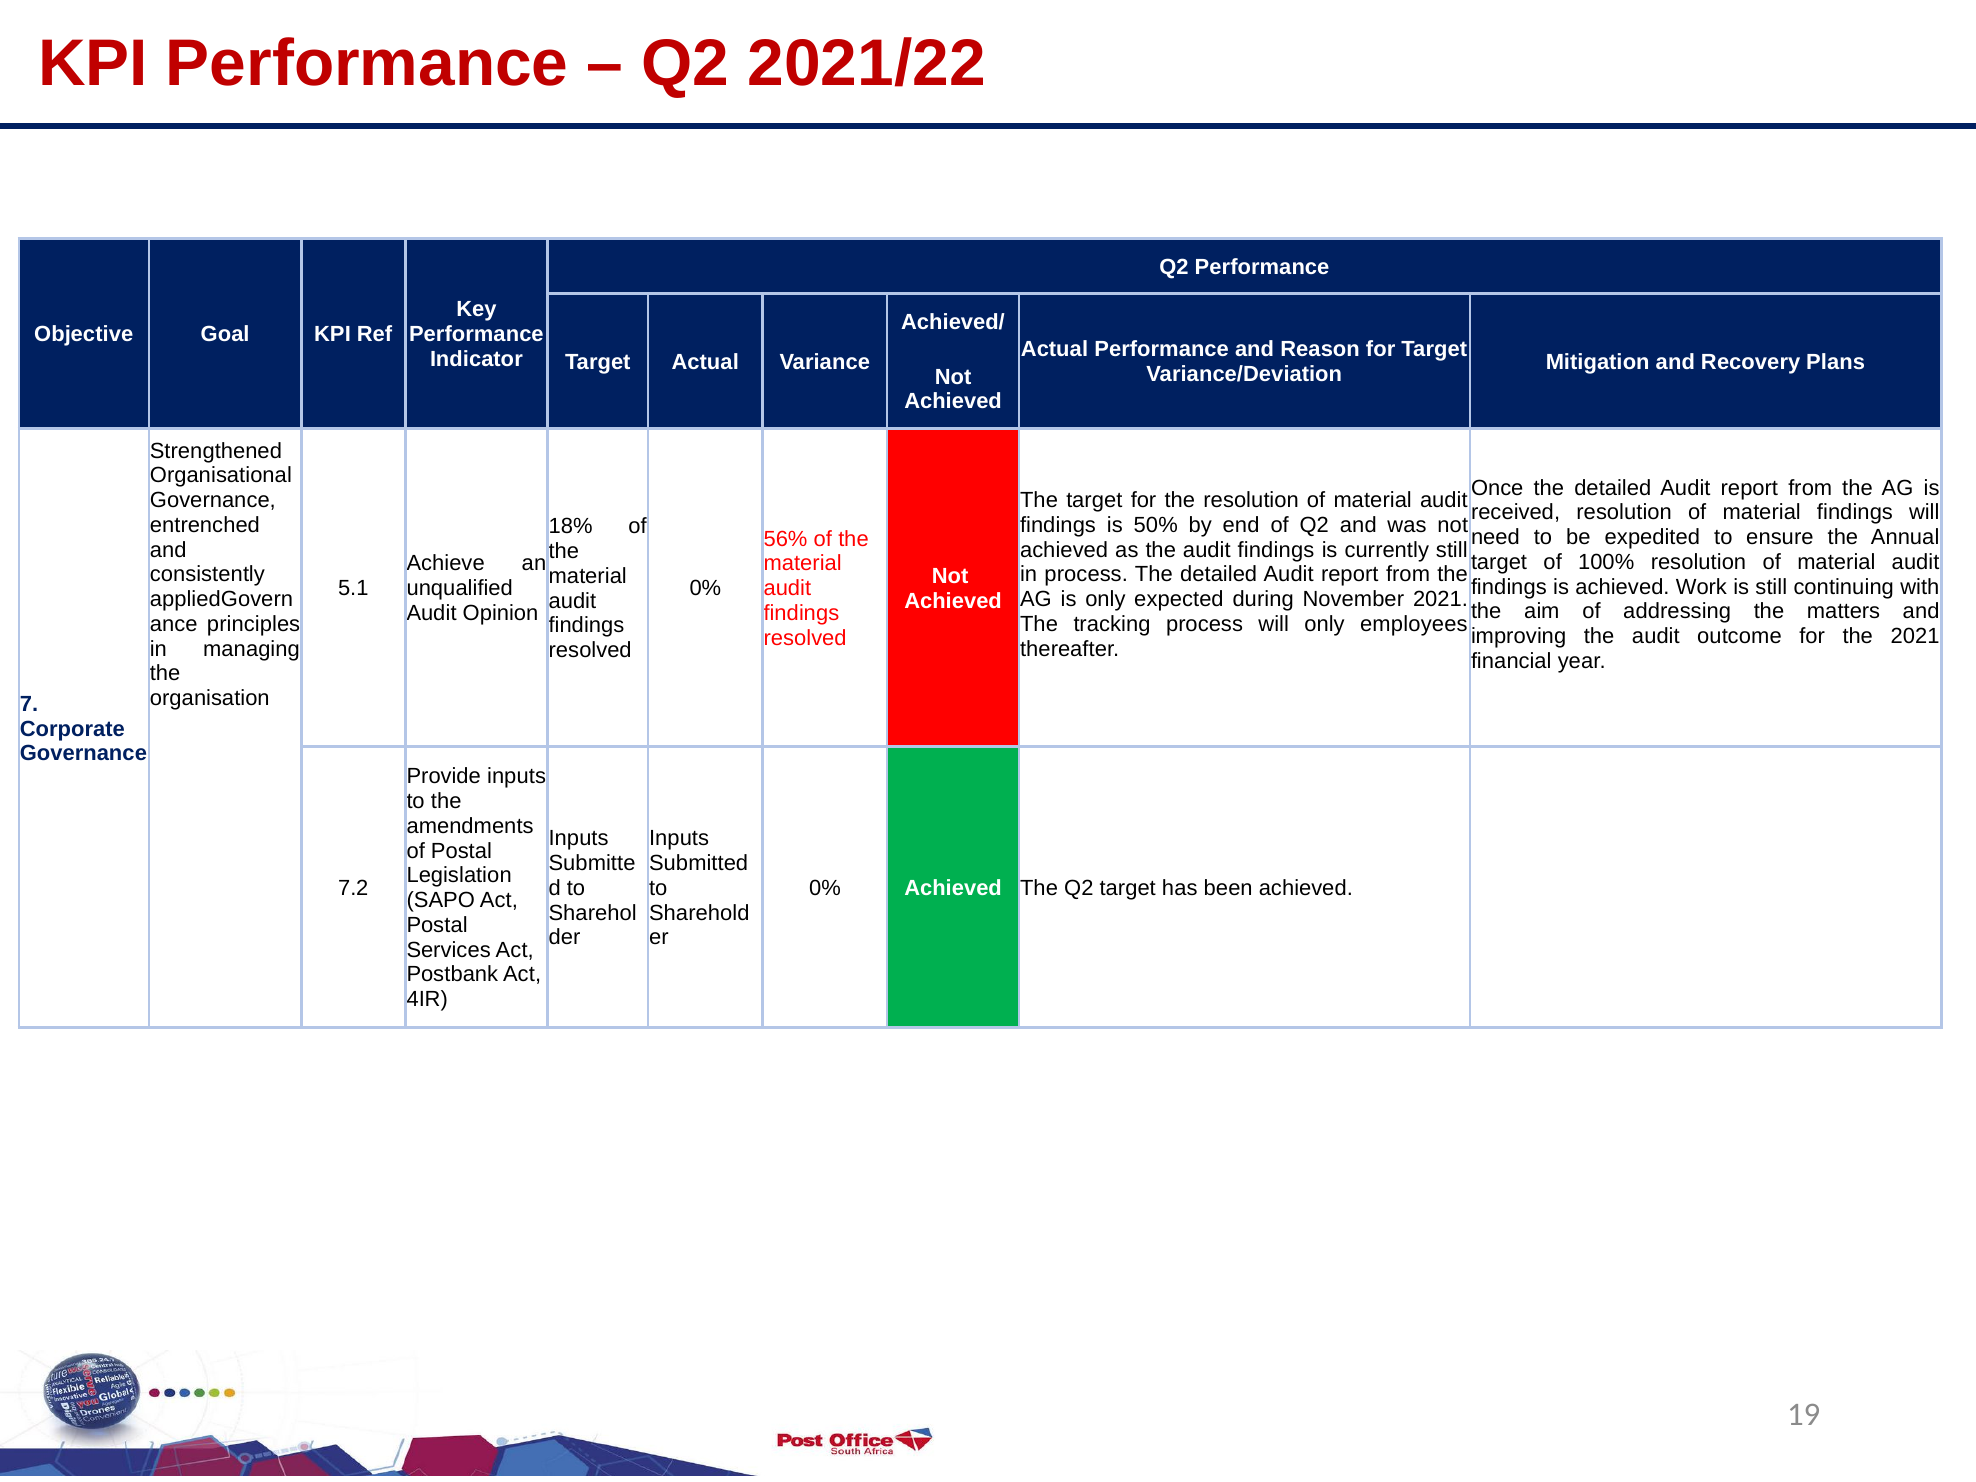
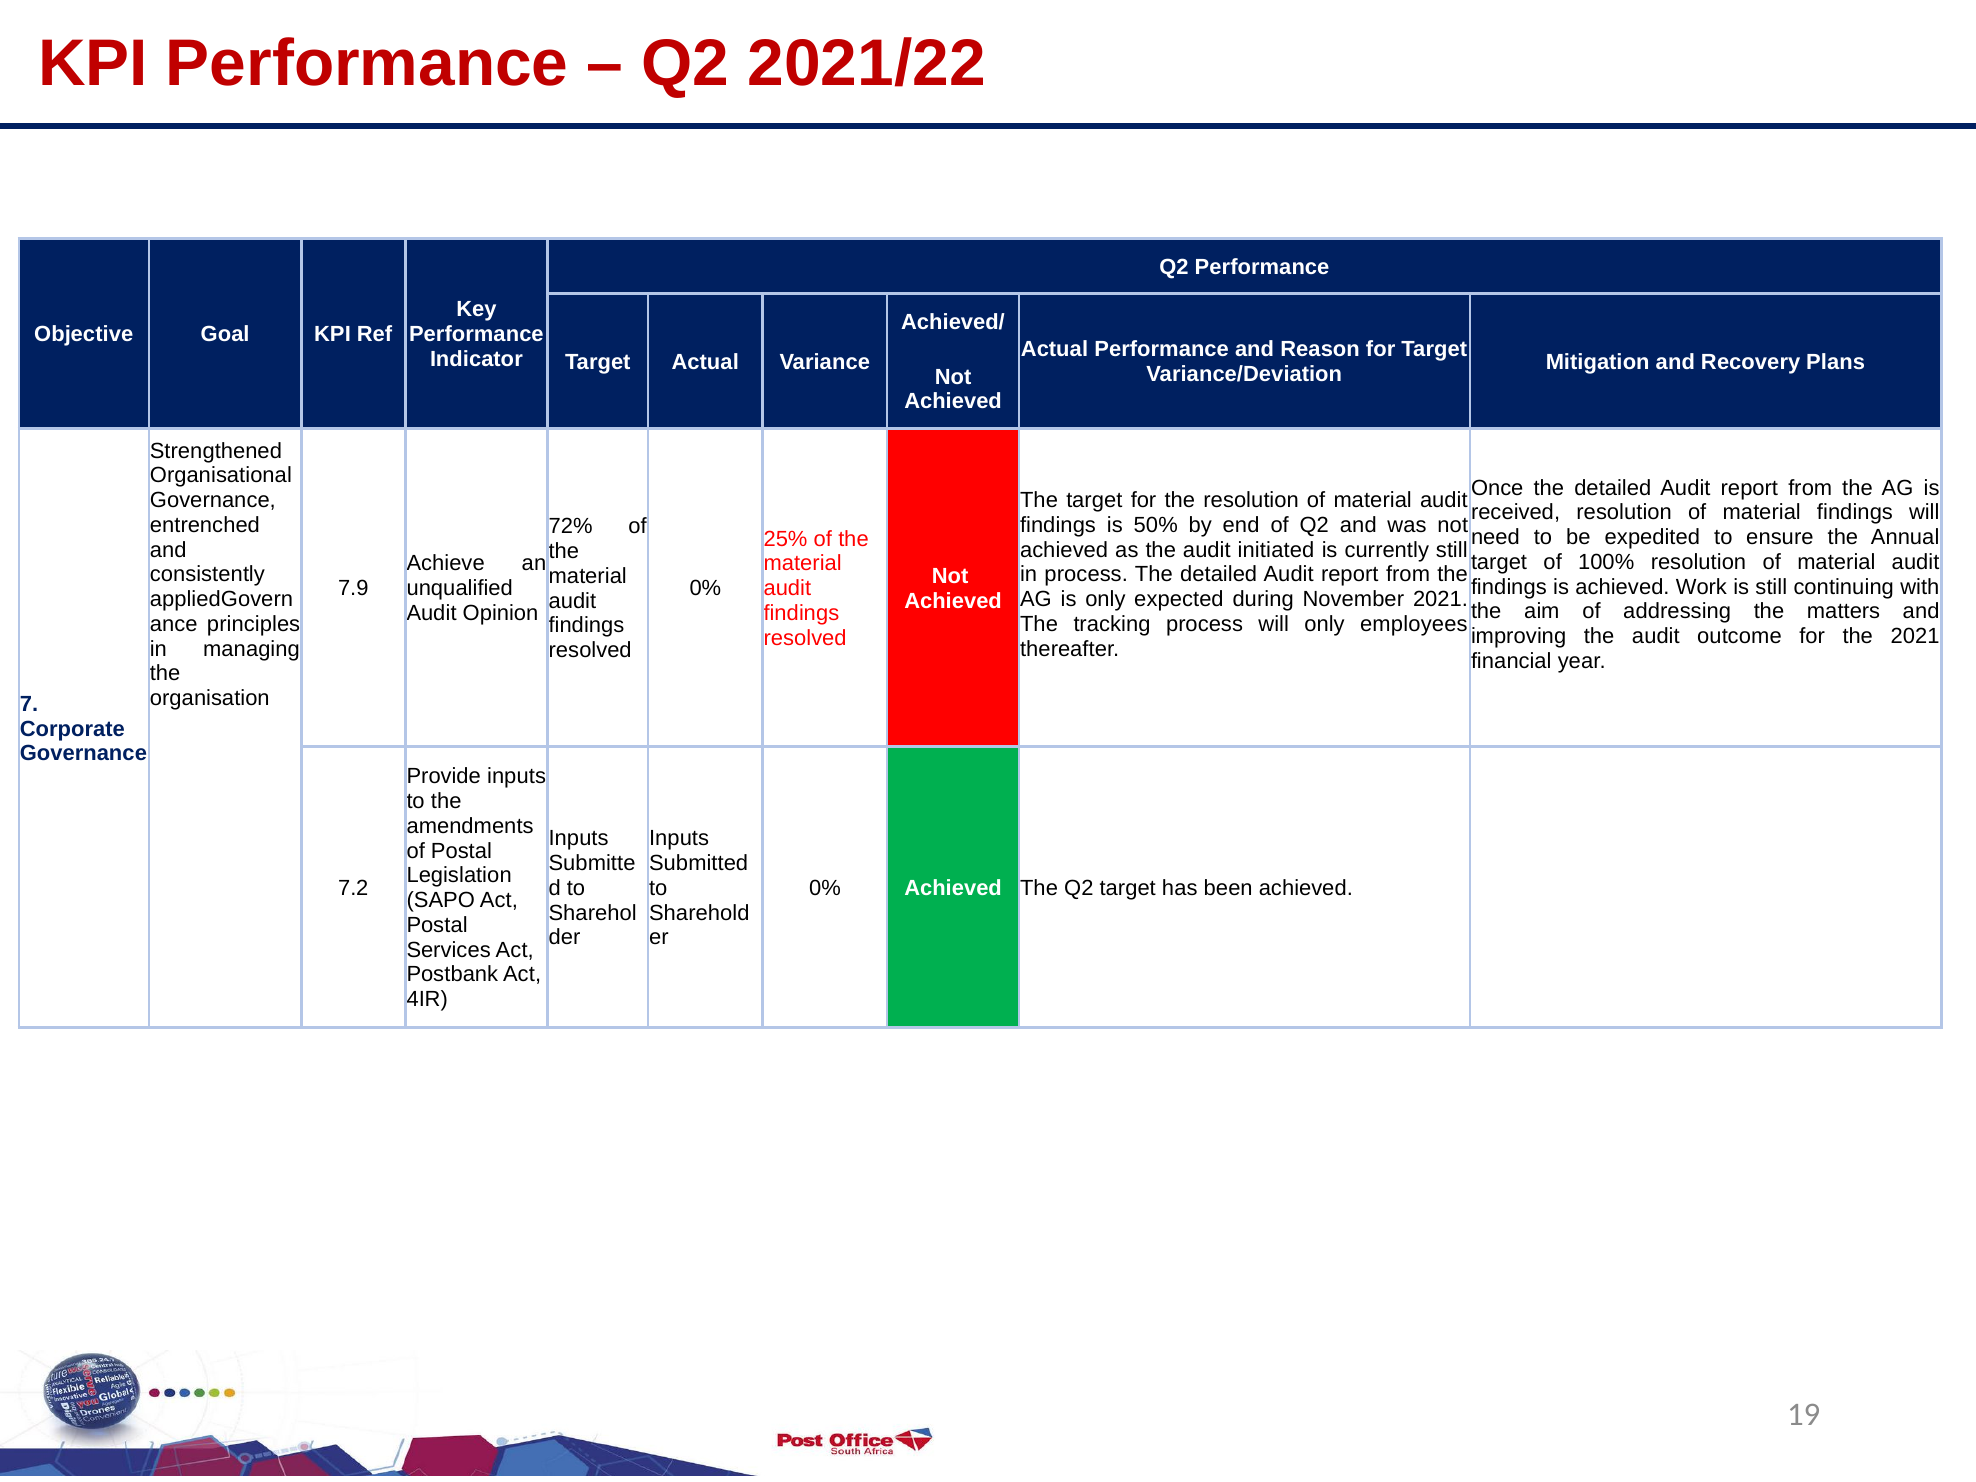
18%: 18% -> 72% (571, 527)
56%: 56% -> 25% (786, 539)
the audit findings: findings -> initiated (1276, 550)
5.1: 5.1 -> 7.9 (353, 588)
